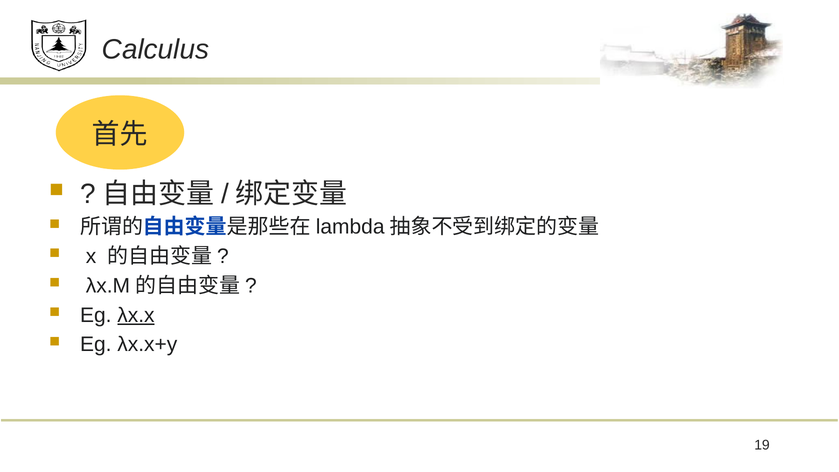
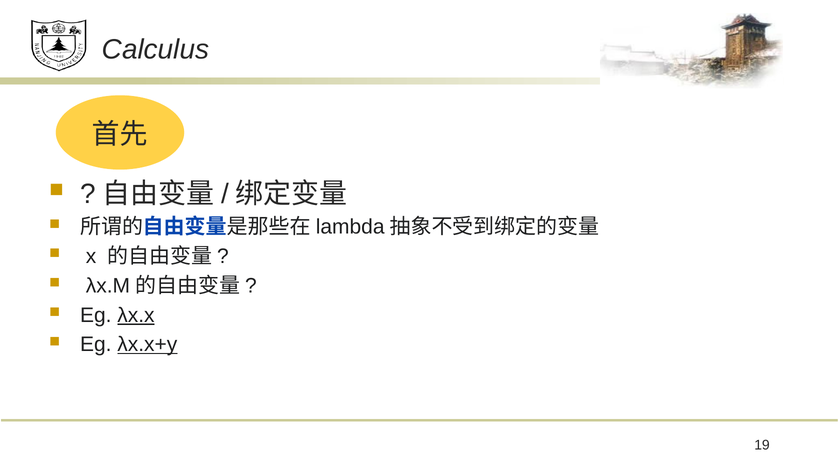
λx.x+y underline: none -> present (147, 344)
